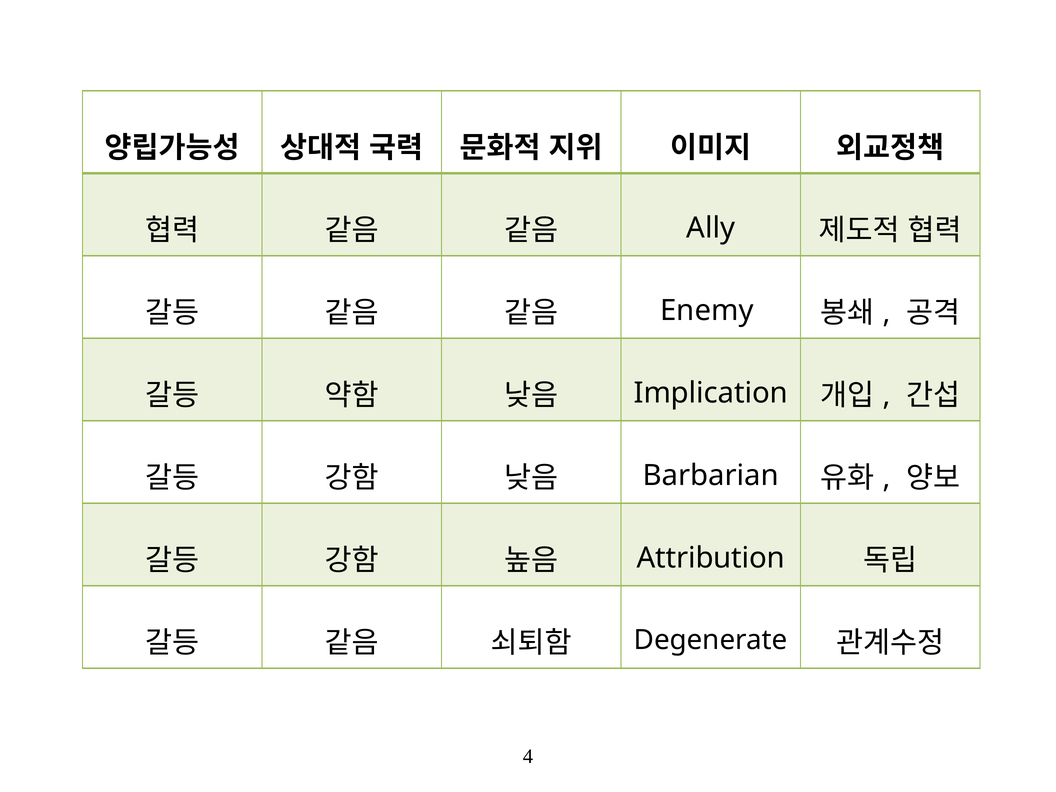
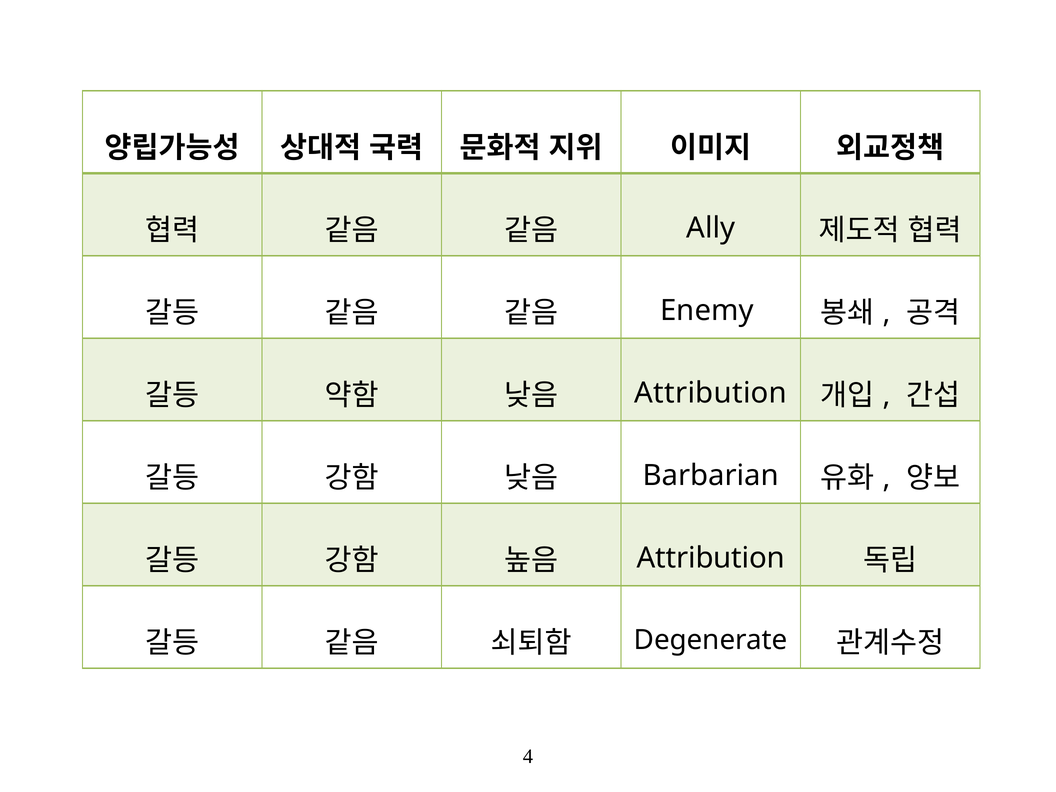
Implication: Implication -> Attribution (711, 393)
